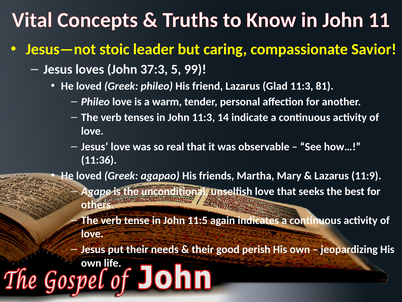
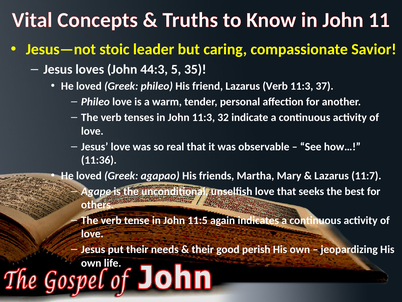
37:3: 37:3 -> 44:3 (154, 69)
99: 99 -> 35 (195, 69)
Lazarus Glad: Glad -> Verb (275, 86)
81: 81 -> 37 (325, 86)
14: 14 -> 32 (223, 117)
11:9: 11:9 -> 11:7 (366, 175)
